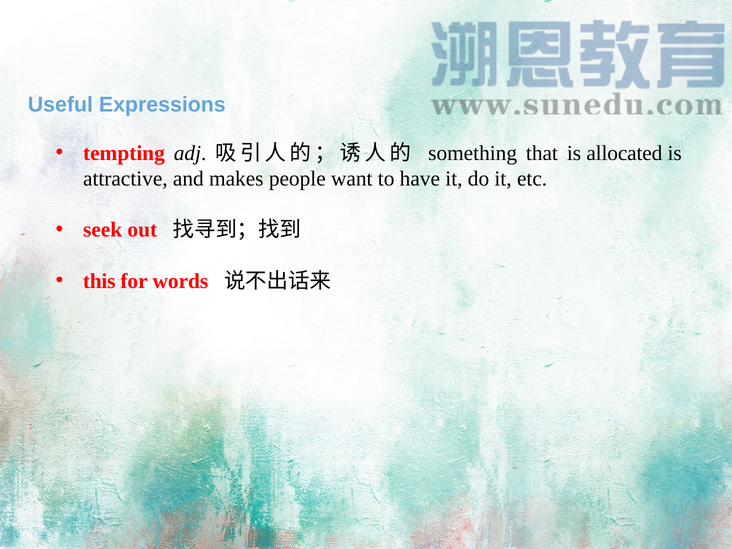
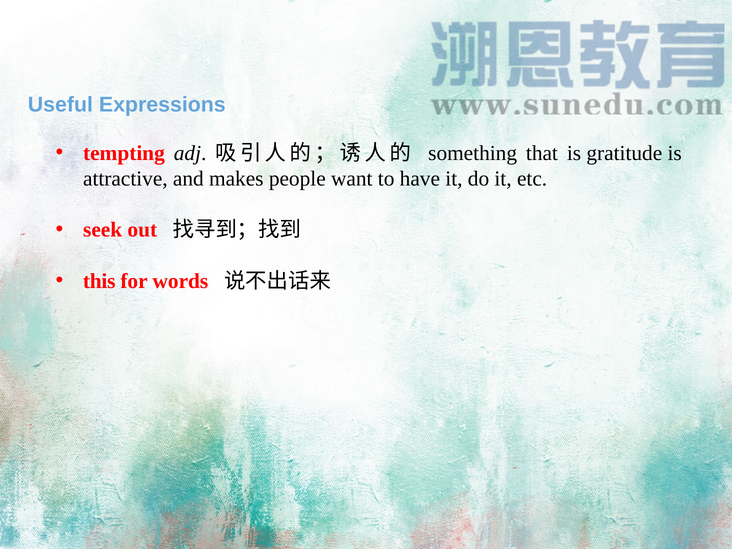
allocated: allocated -> gratitude (624, 153)
